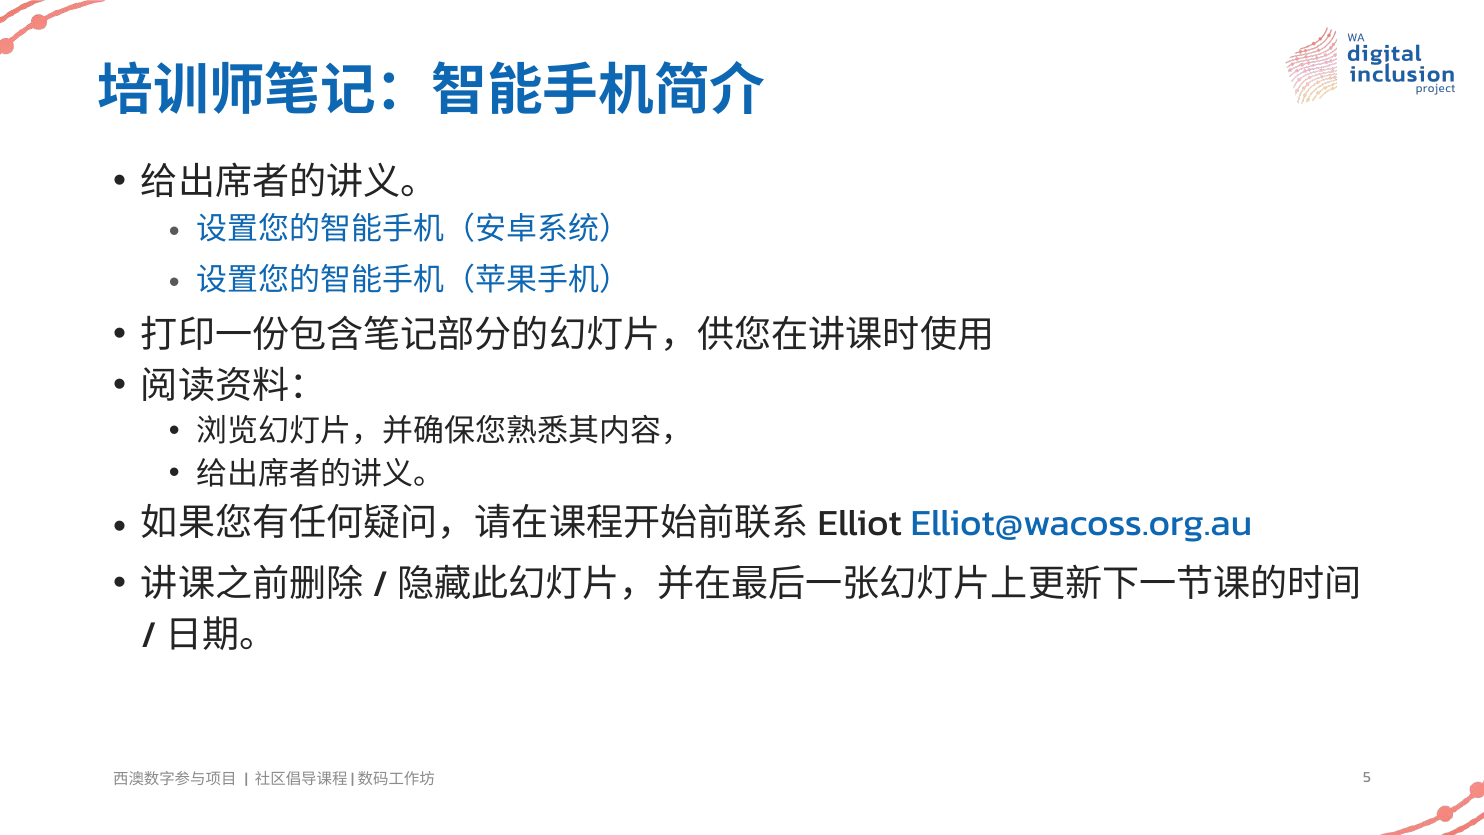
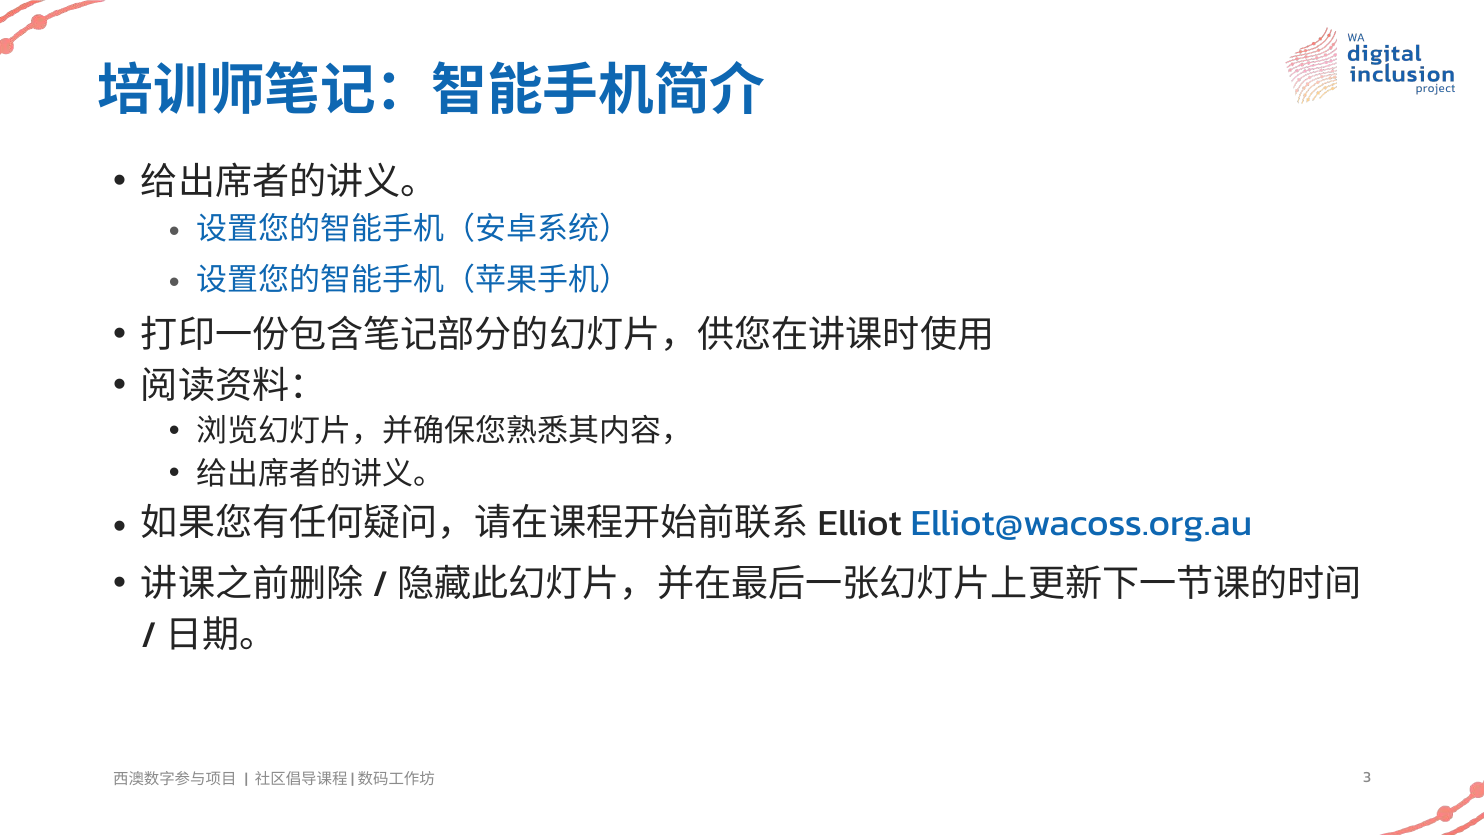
5: 5 -> 3 (1367, 777)
